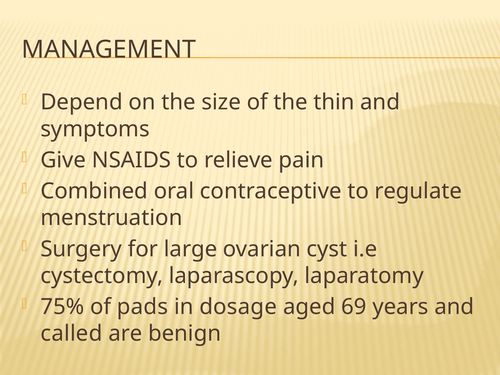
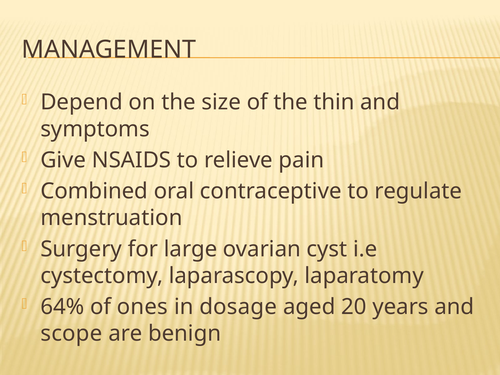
75%: 75% -> 64% (62, 307)
pads: pads -> ones (142, 307)
69: 69 -> 20 (354, 307)
called: called -> scope (71, 334)
